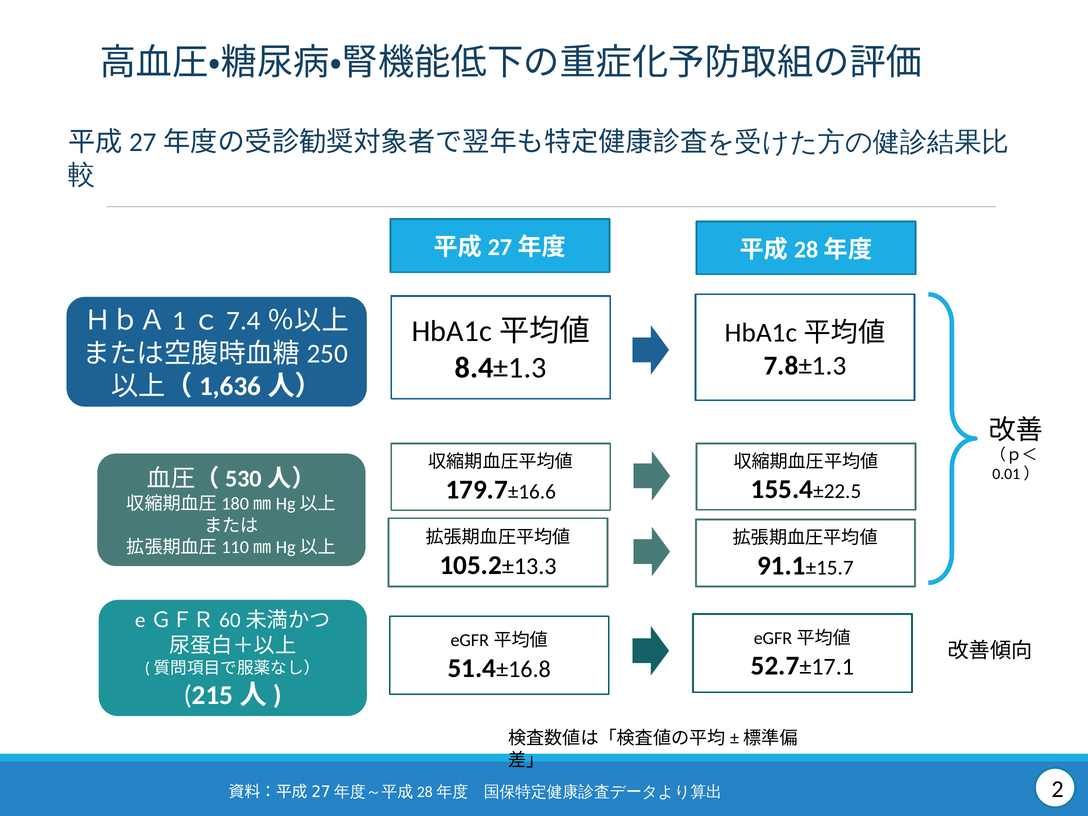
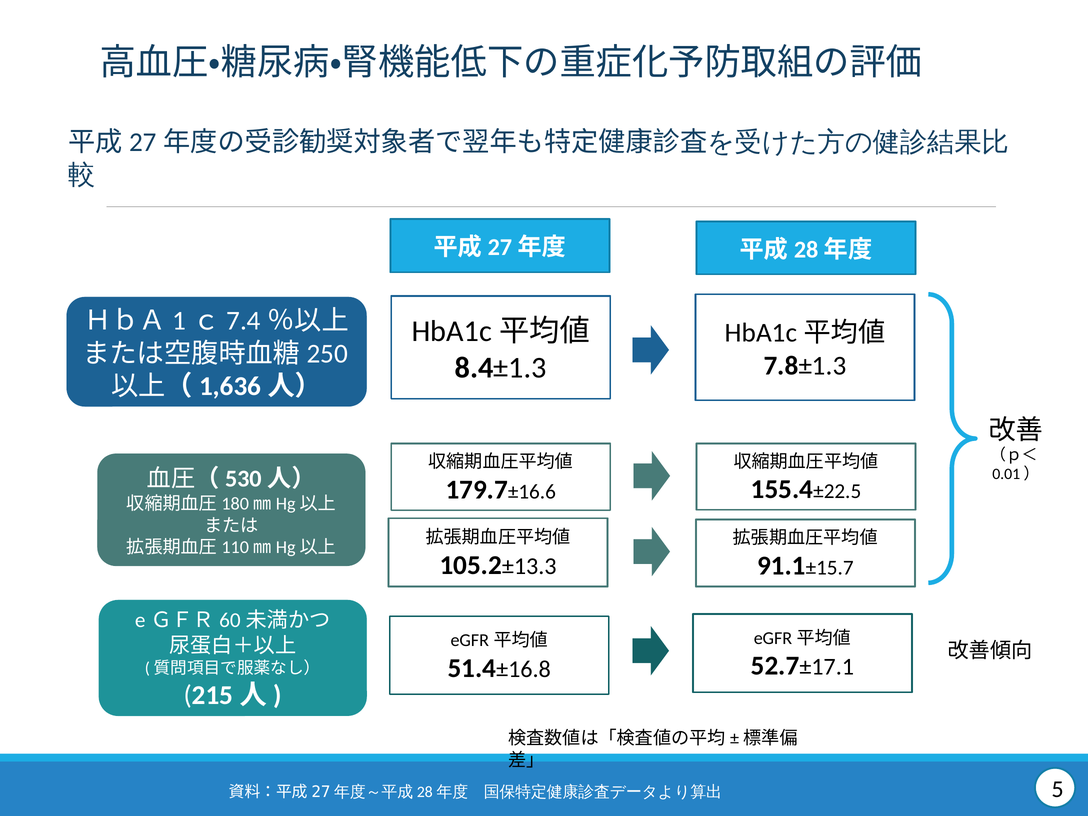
2: 2 -> 5 (1058, 789)
